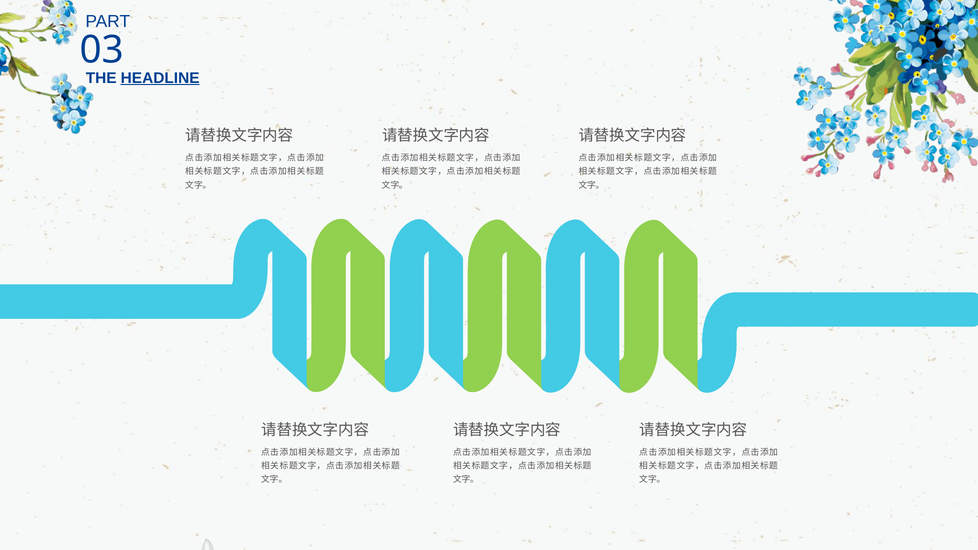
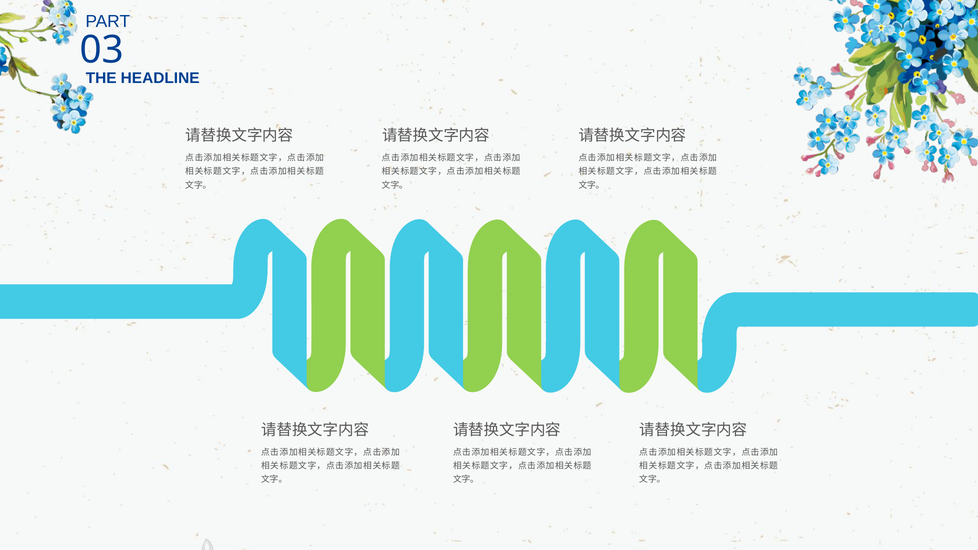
HEADLINE underline: present -> none (160, 78)
